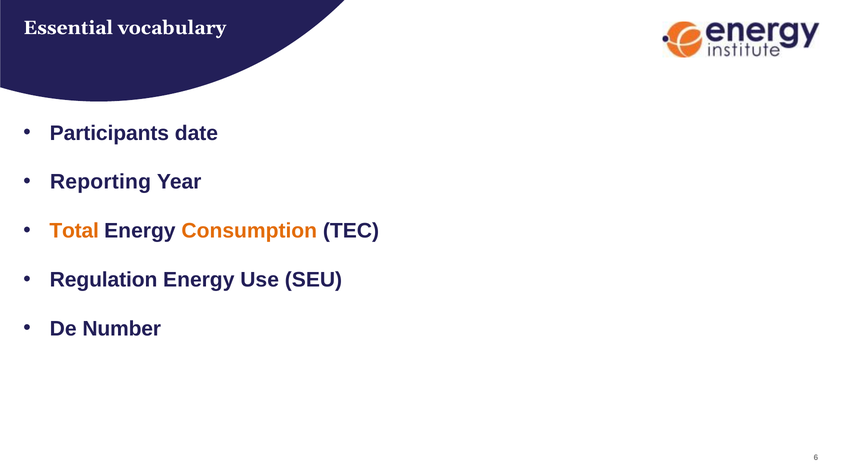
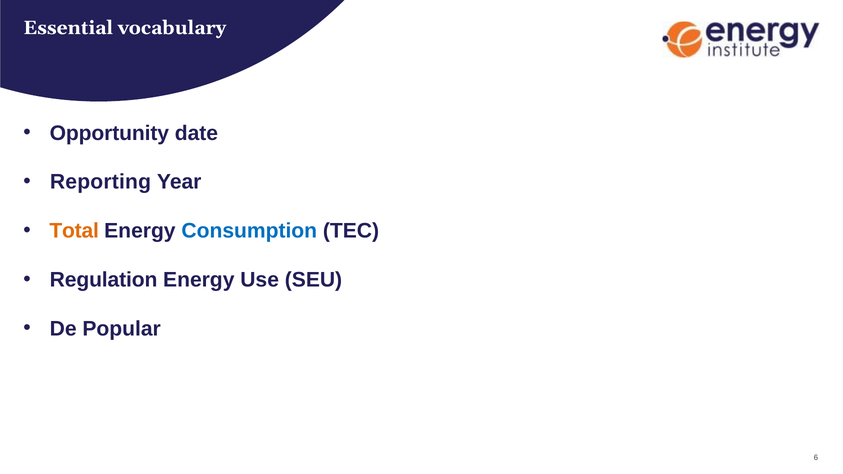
Participants: Participants -> Opportunity (109, 133)
Consumption colour: orange -> blue (249, 231)
Number: Number -> Popular (122, 329)
